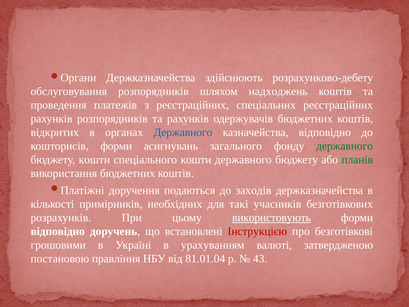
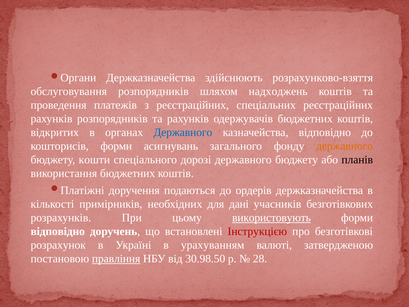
розрахунково-дебету: розрахунково-дебету -> розрахунково-взяття (323, 78)
державного colour: green -> orange (345, 146)
спеціального кошти: кошти -> дорозі (196, 160)
планів colour: green -> black (357, 160)
заходів: заходів -> ордерів (254, 190)
такі: такі -> дані (239, 204)
грошовими: грошовими -> розрахунок (58, 245)
правління underline: none -> present (116, 259)
81.01.04: 81.01.04 -> 30.98.50 (205, 259)
43: 43 -> 28 (260, 259)
